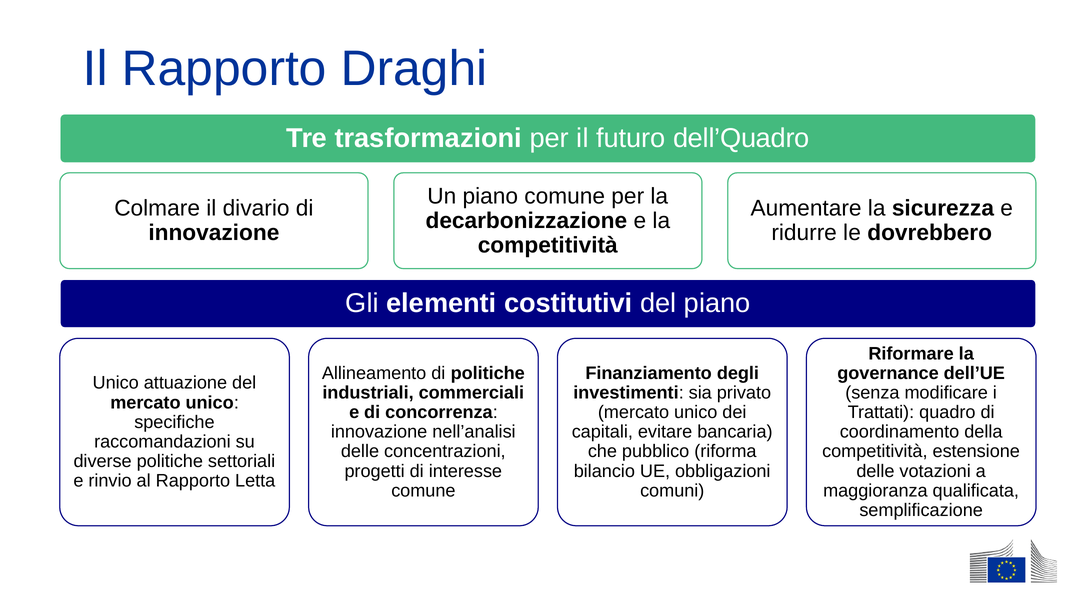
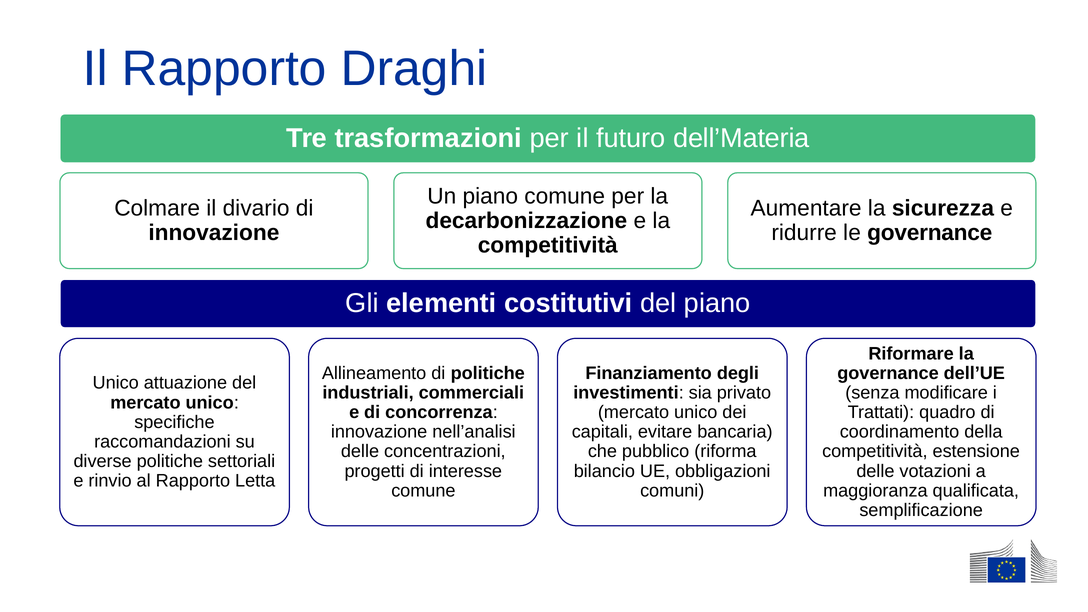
dell’Quadro: dell’Quadro -> dell’Materia (741, 138)
le dovrebbero: dovrebbero -> governance (930, 233)
